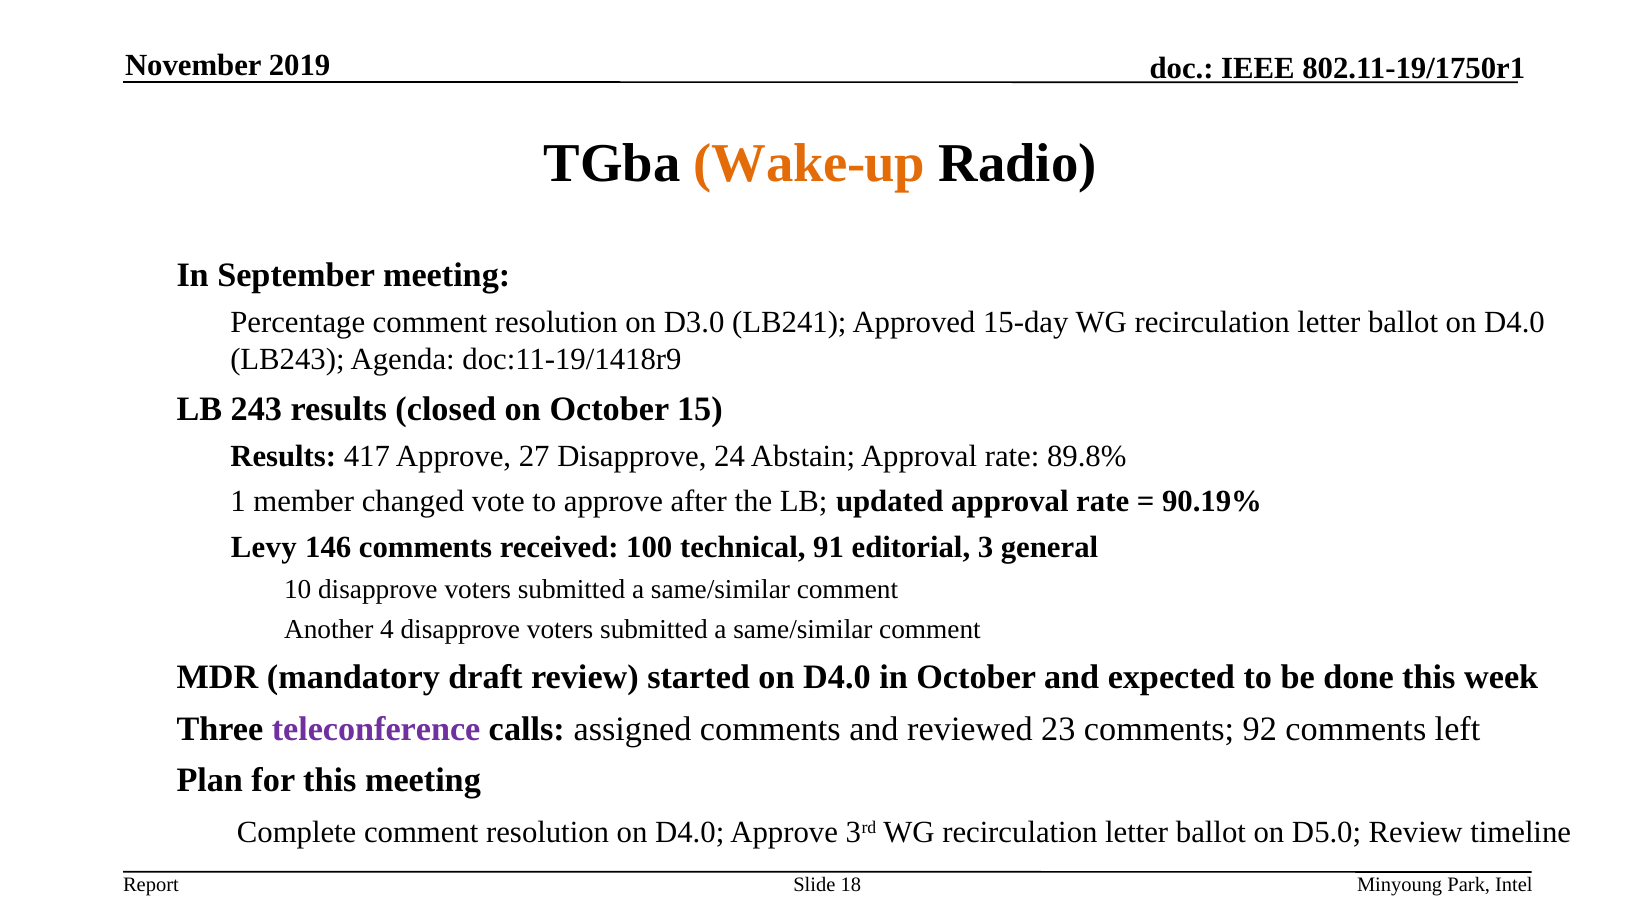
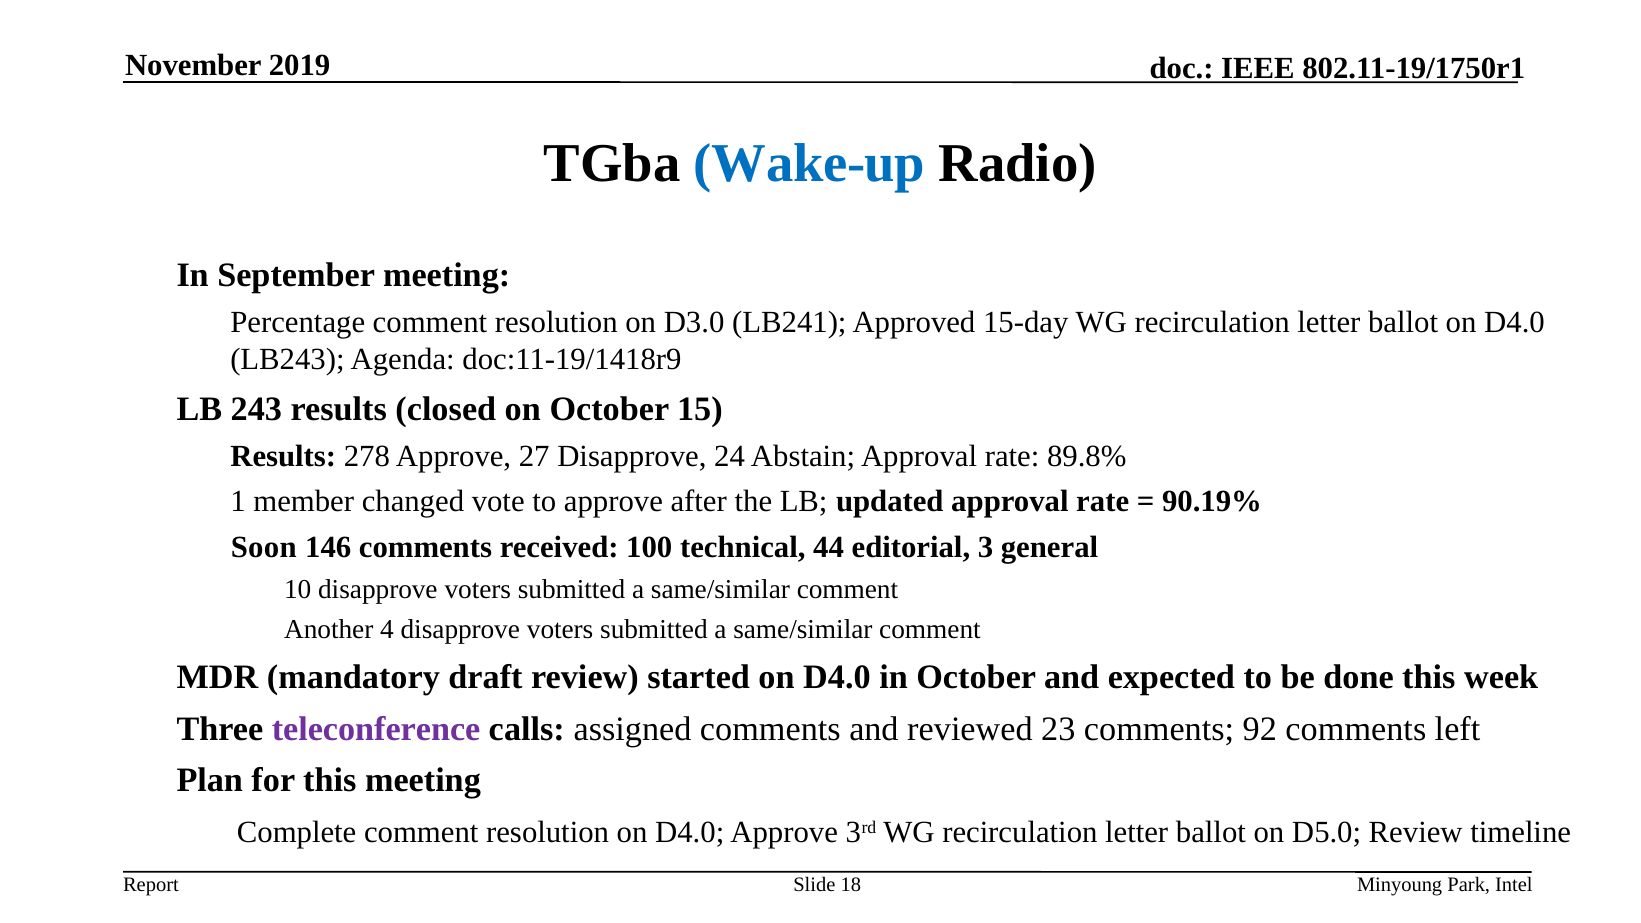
Wake-up colour: orange -> blue (810, 164)
417: 417 -> 278 (367, 456)
Levy: Levy -> Soon (264, 547)
91: 91 -> 44 (829, 547)
